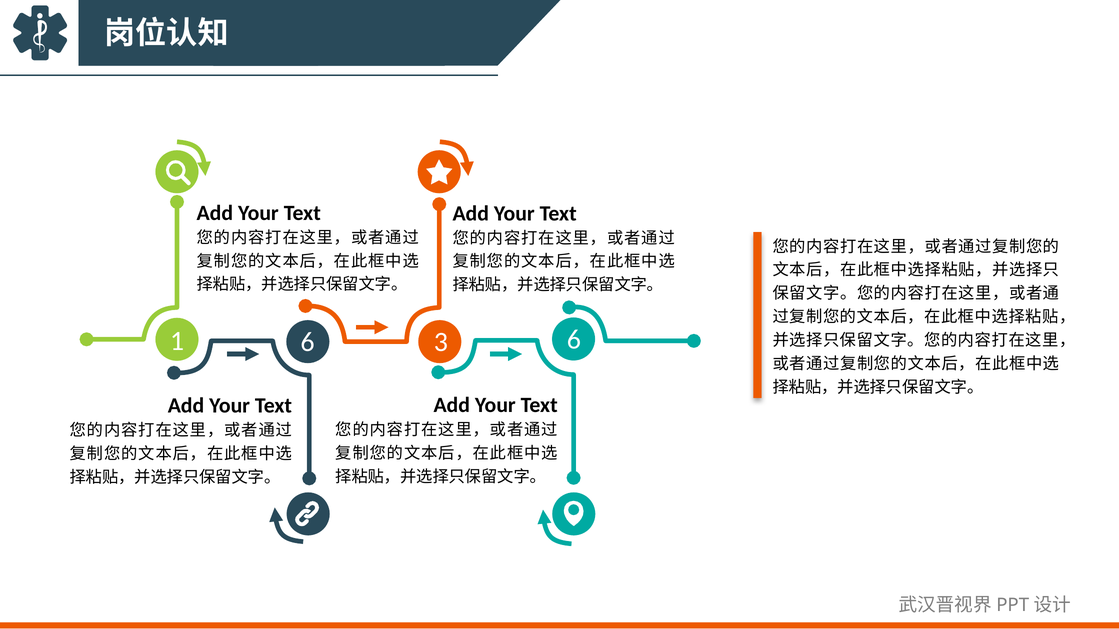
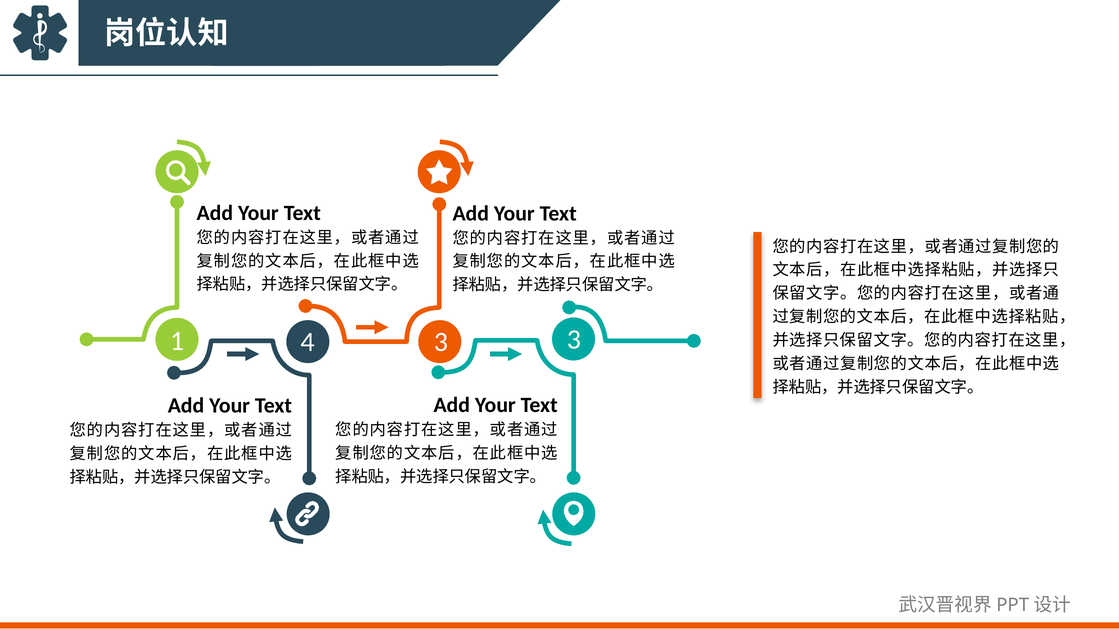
1 6: 6 -> 4 (308, 342)
3 6: 6 -> 3 (574, 340)
